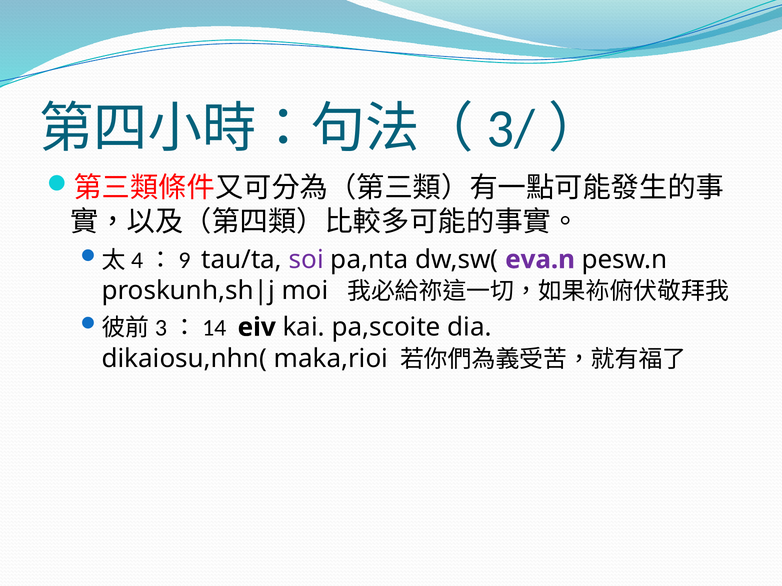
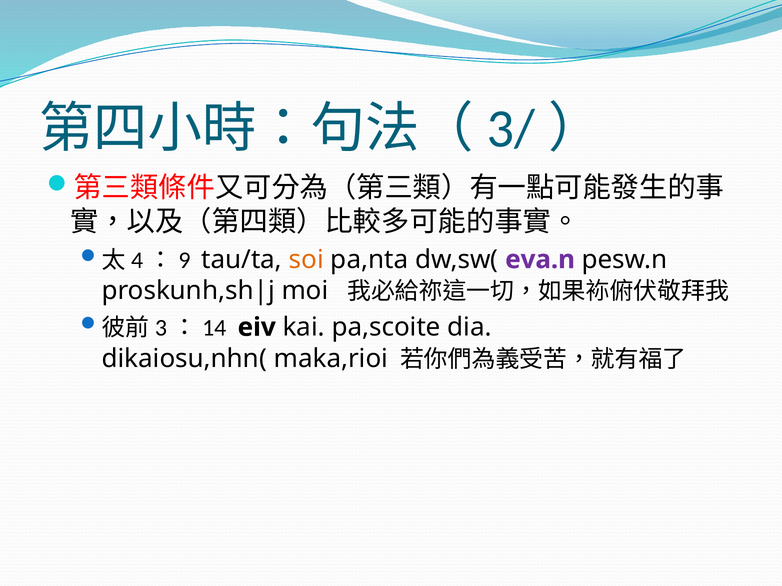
soi colour: purple -> orange (306, 260)
